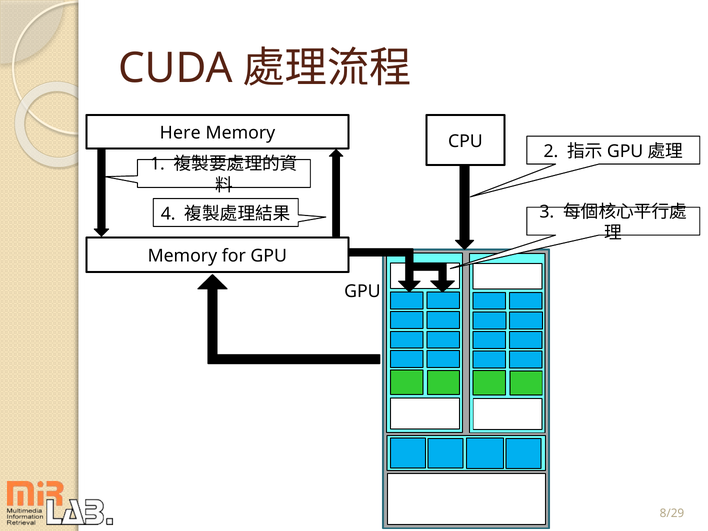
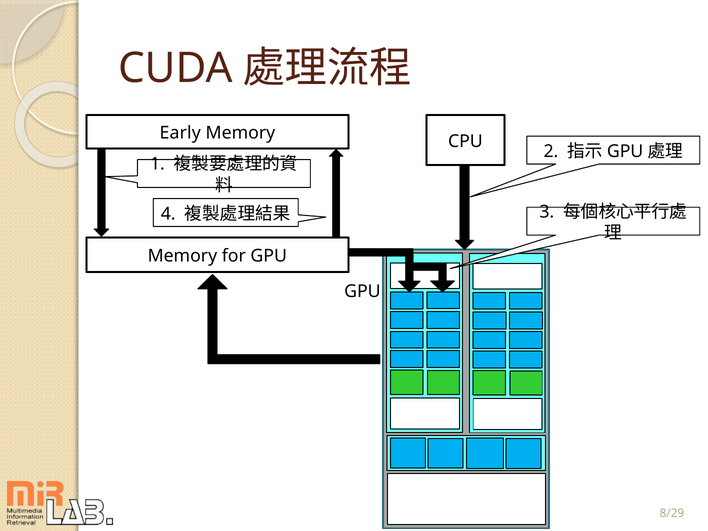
Here: Here -> Early (180, 133)
